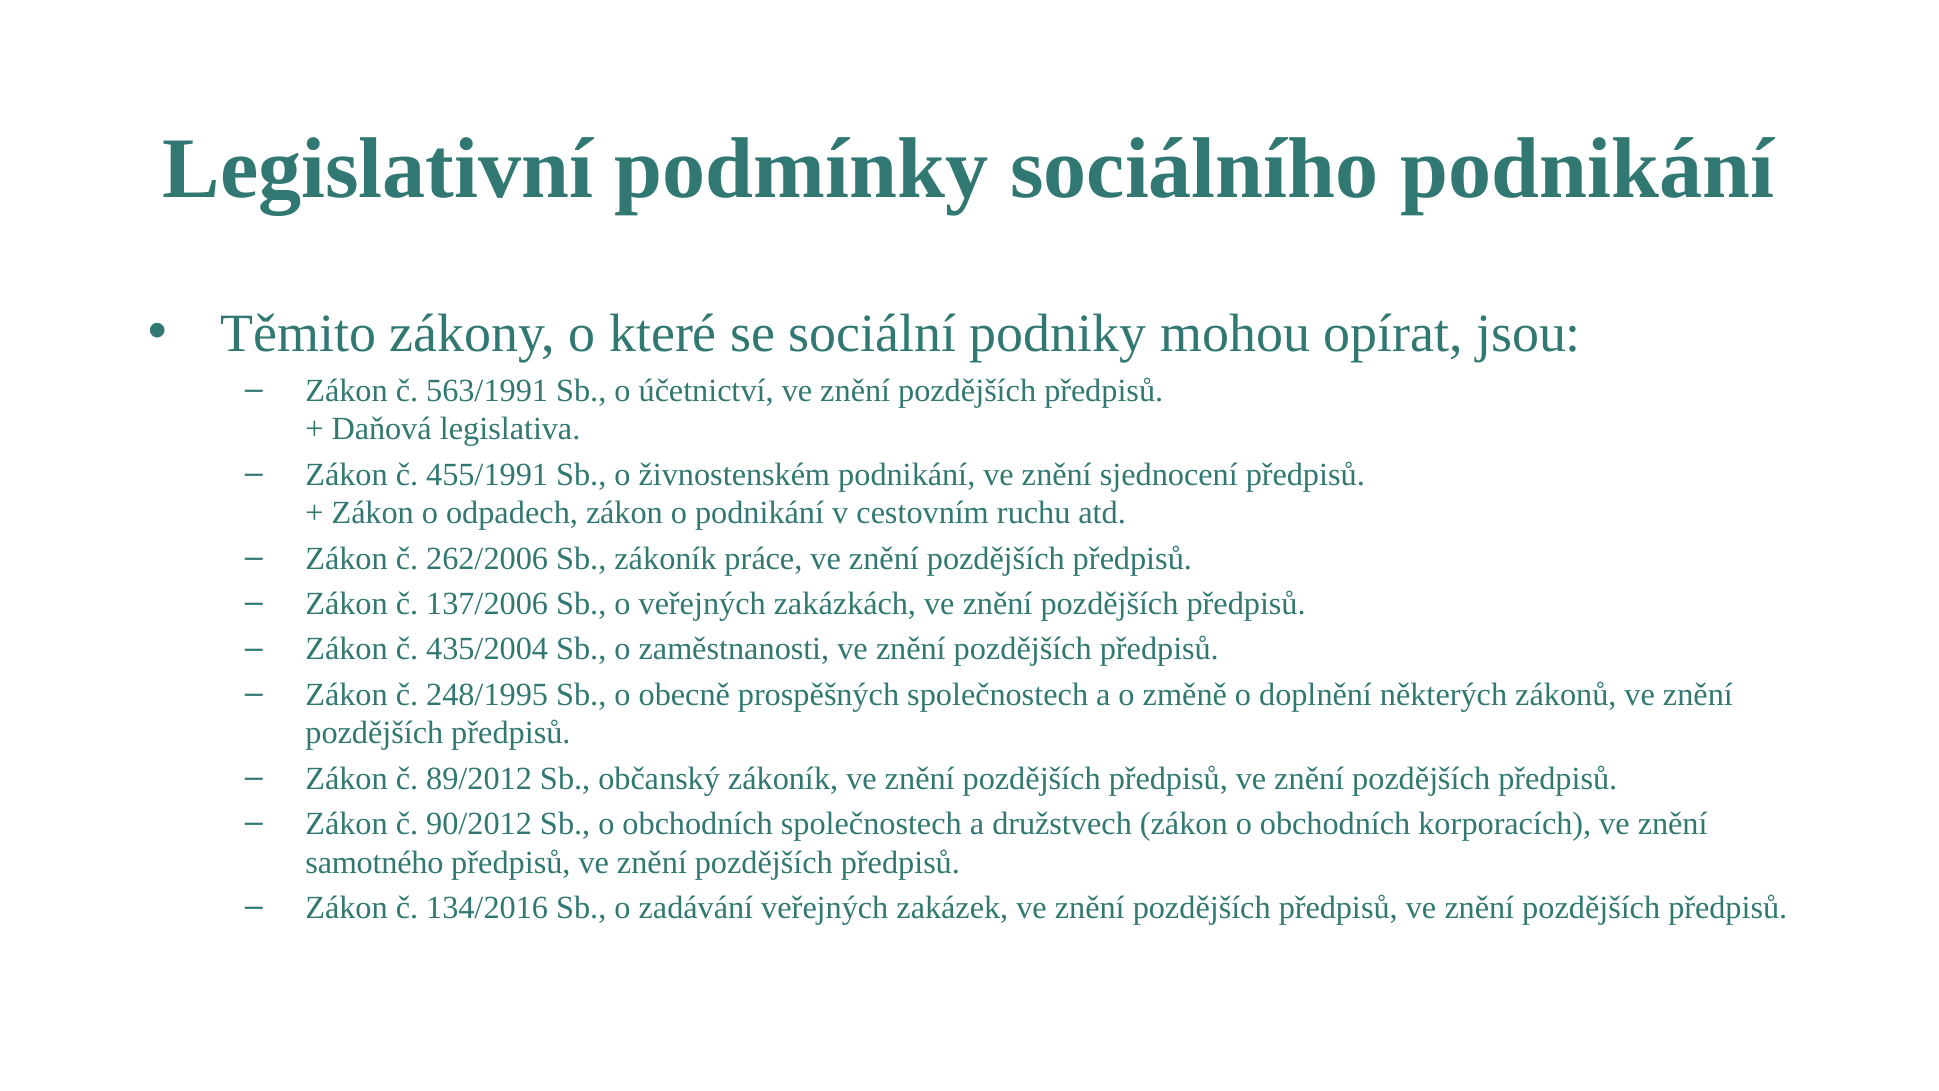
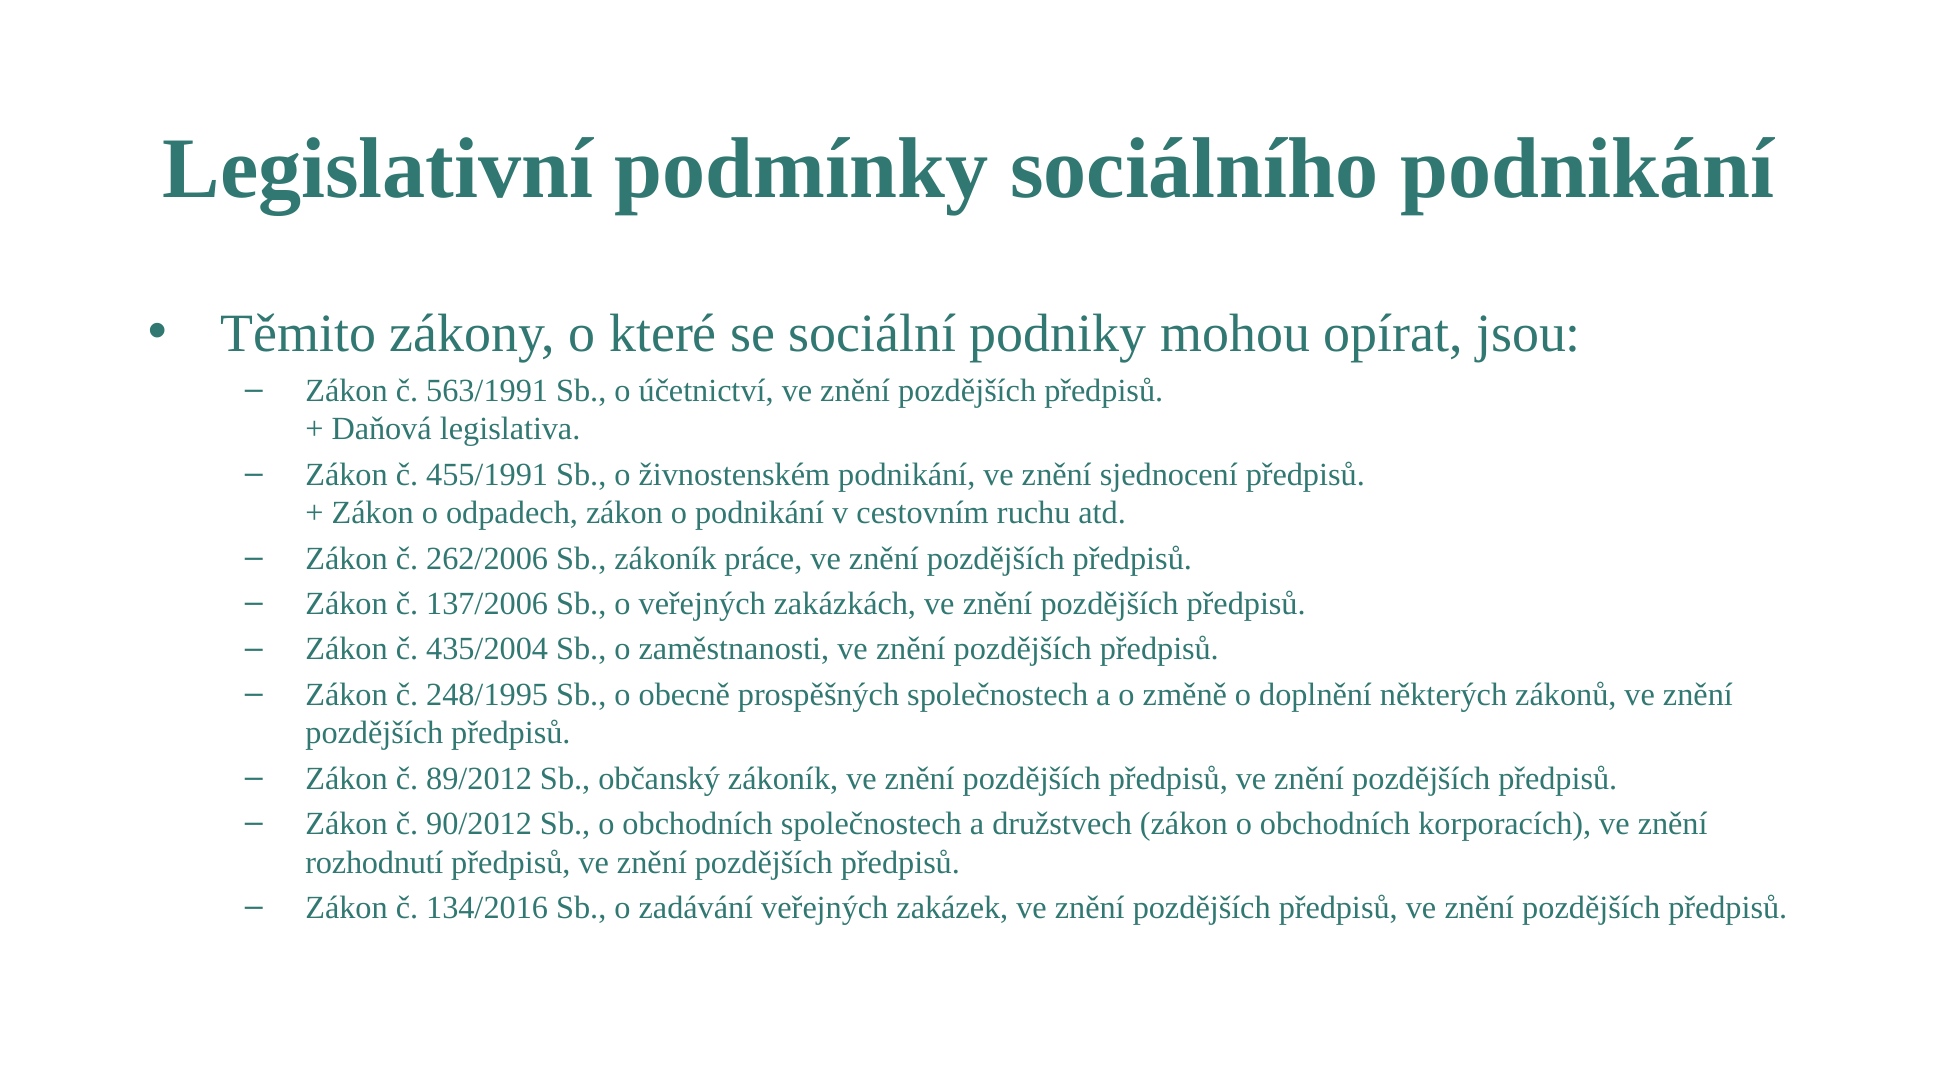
samotného: samotného -> rozhodnutí (374, 862)
